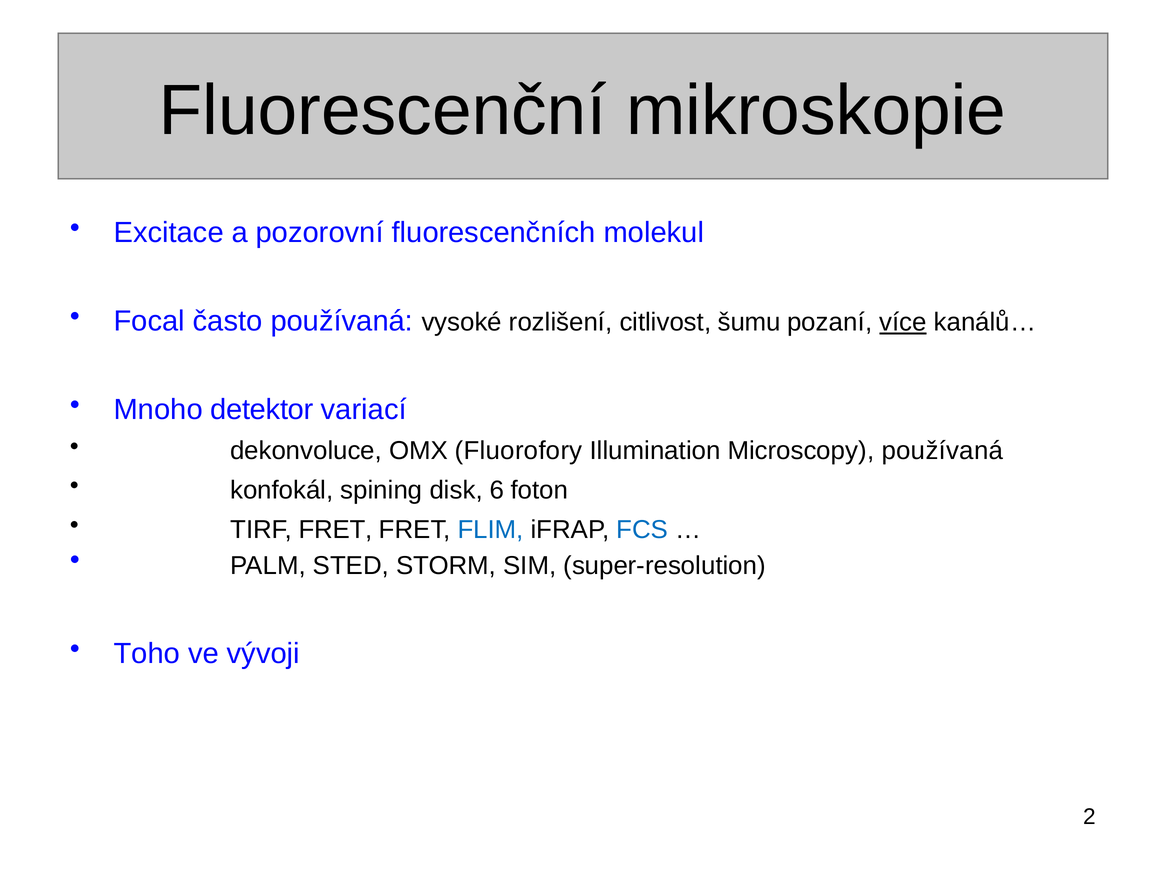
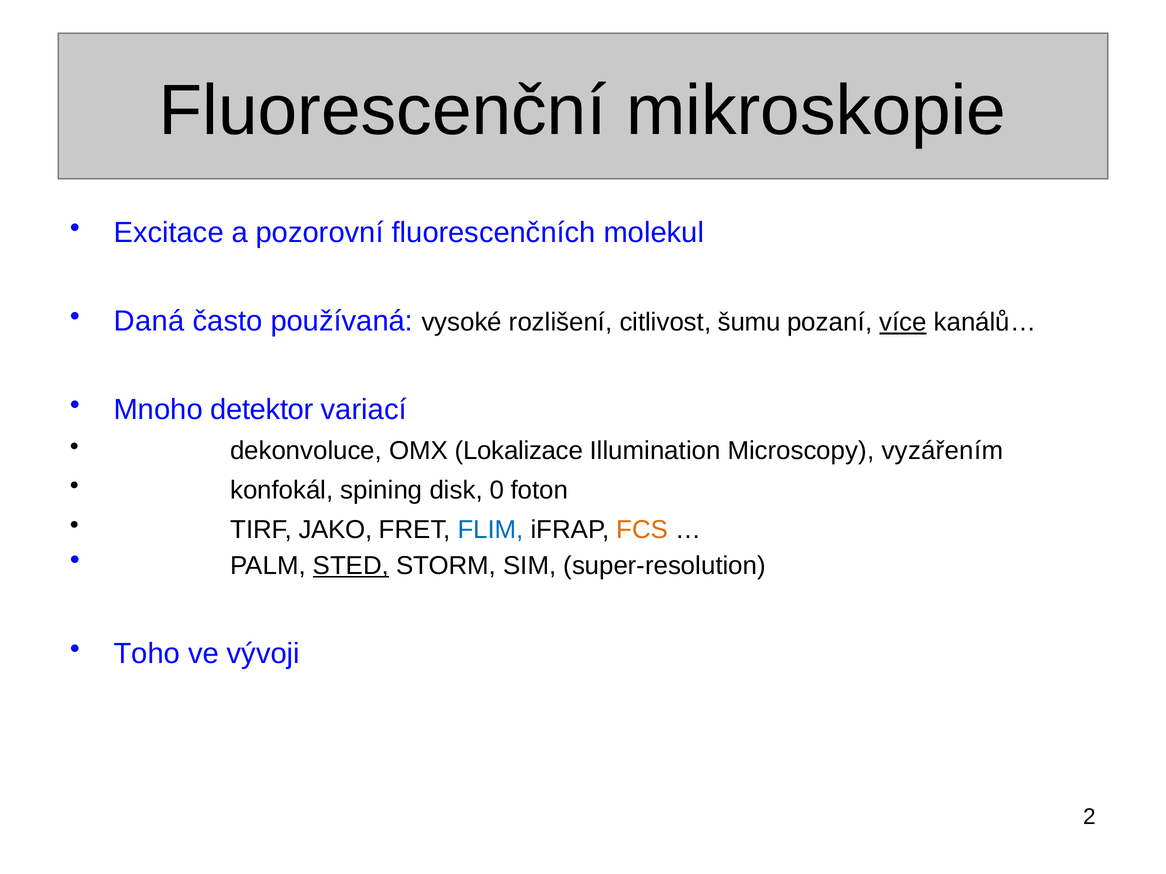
Focal: Focal -> Daná (149, 321)
Fluorofory: Fluorofory -> Lokalizace (519, 451)
Microscopy používaná: používaná -> vyzářením (942, 451)
6: 6 -> 0 (497, 490)
TIRF FRET: FRET -> JAKO (335, 530)
FCS colour: blue -> orange (642, 530)
STED underline: none -> present (351, 566)
